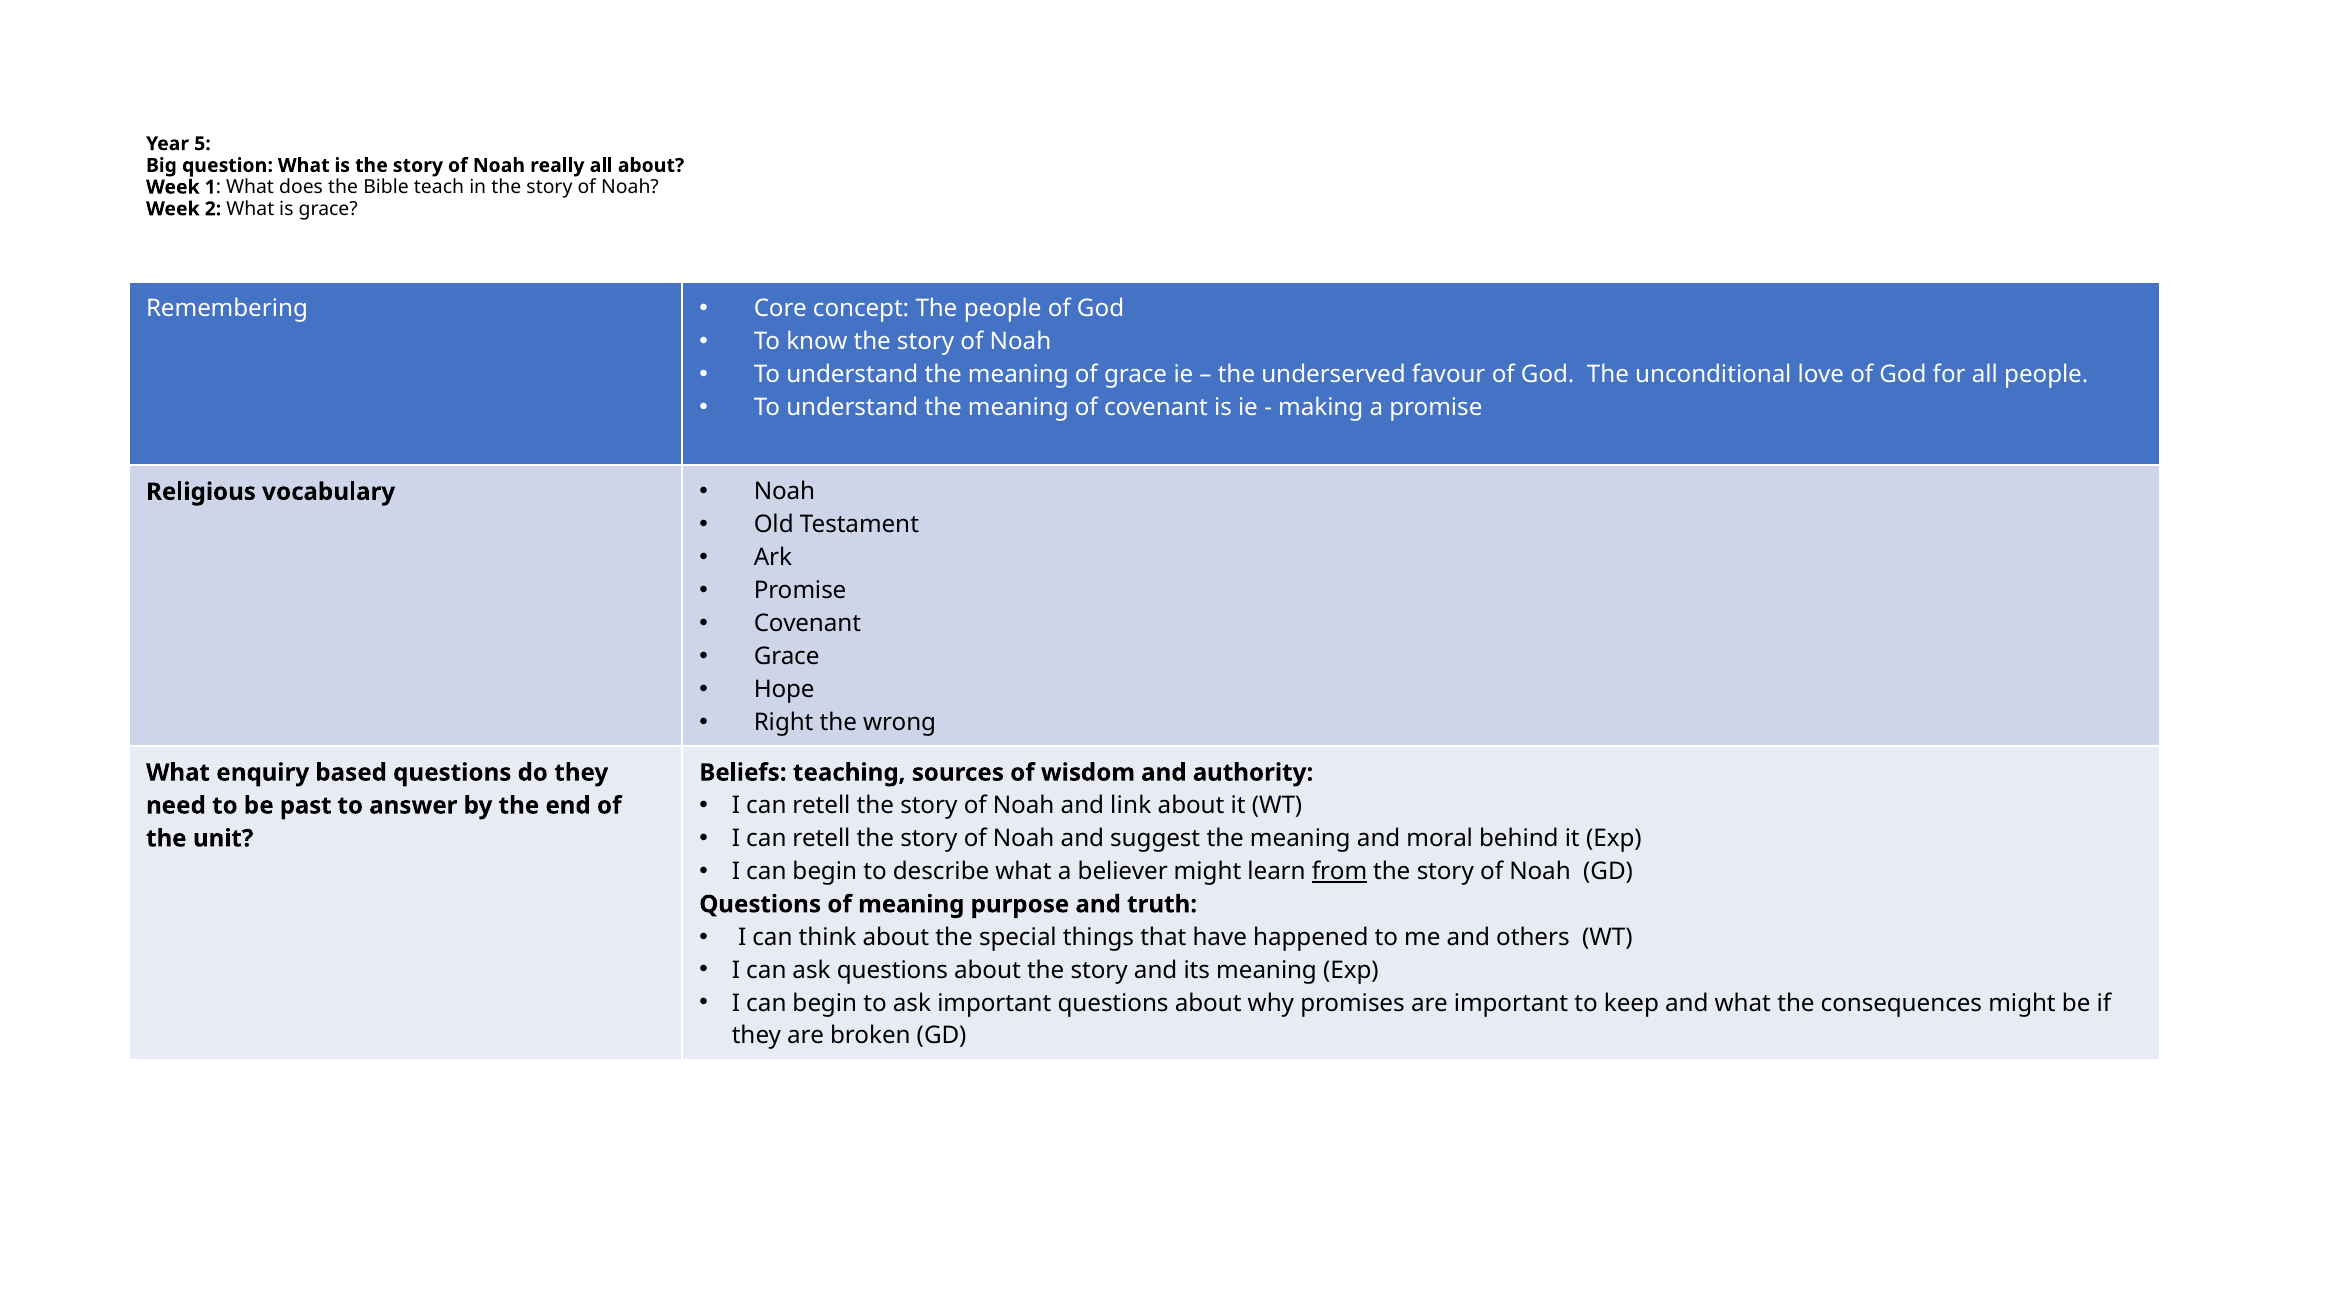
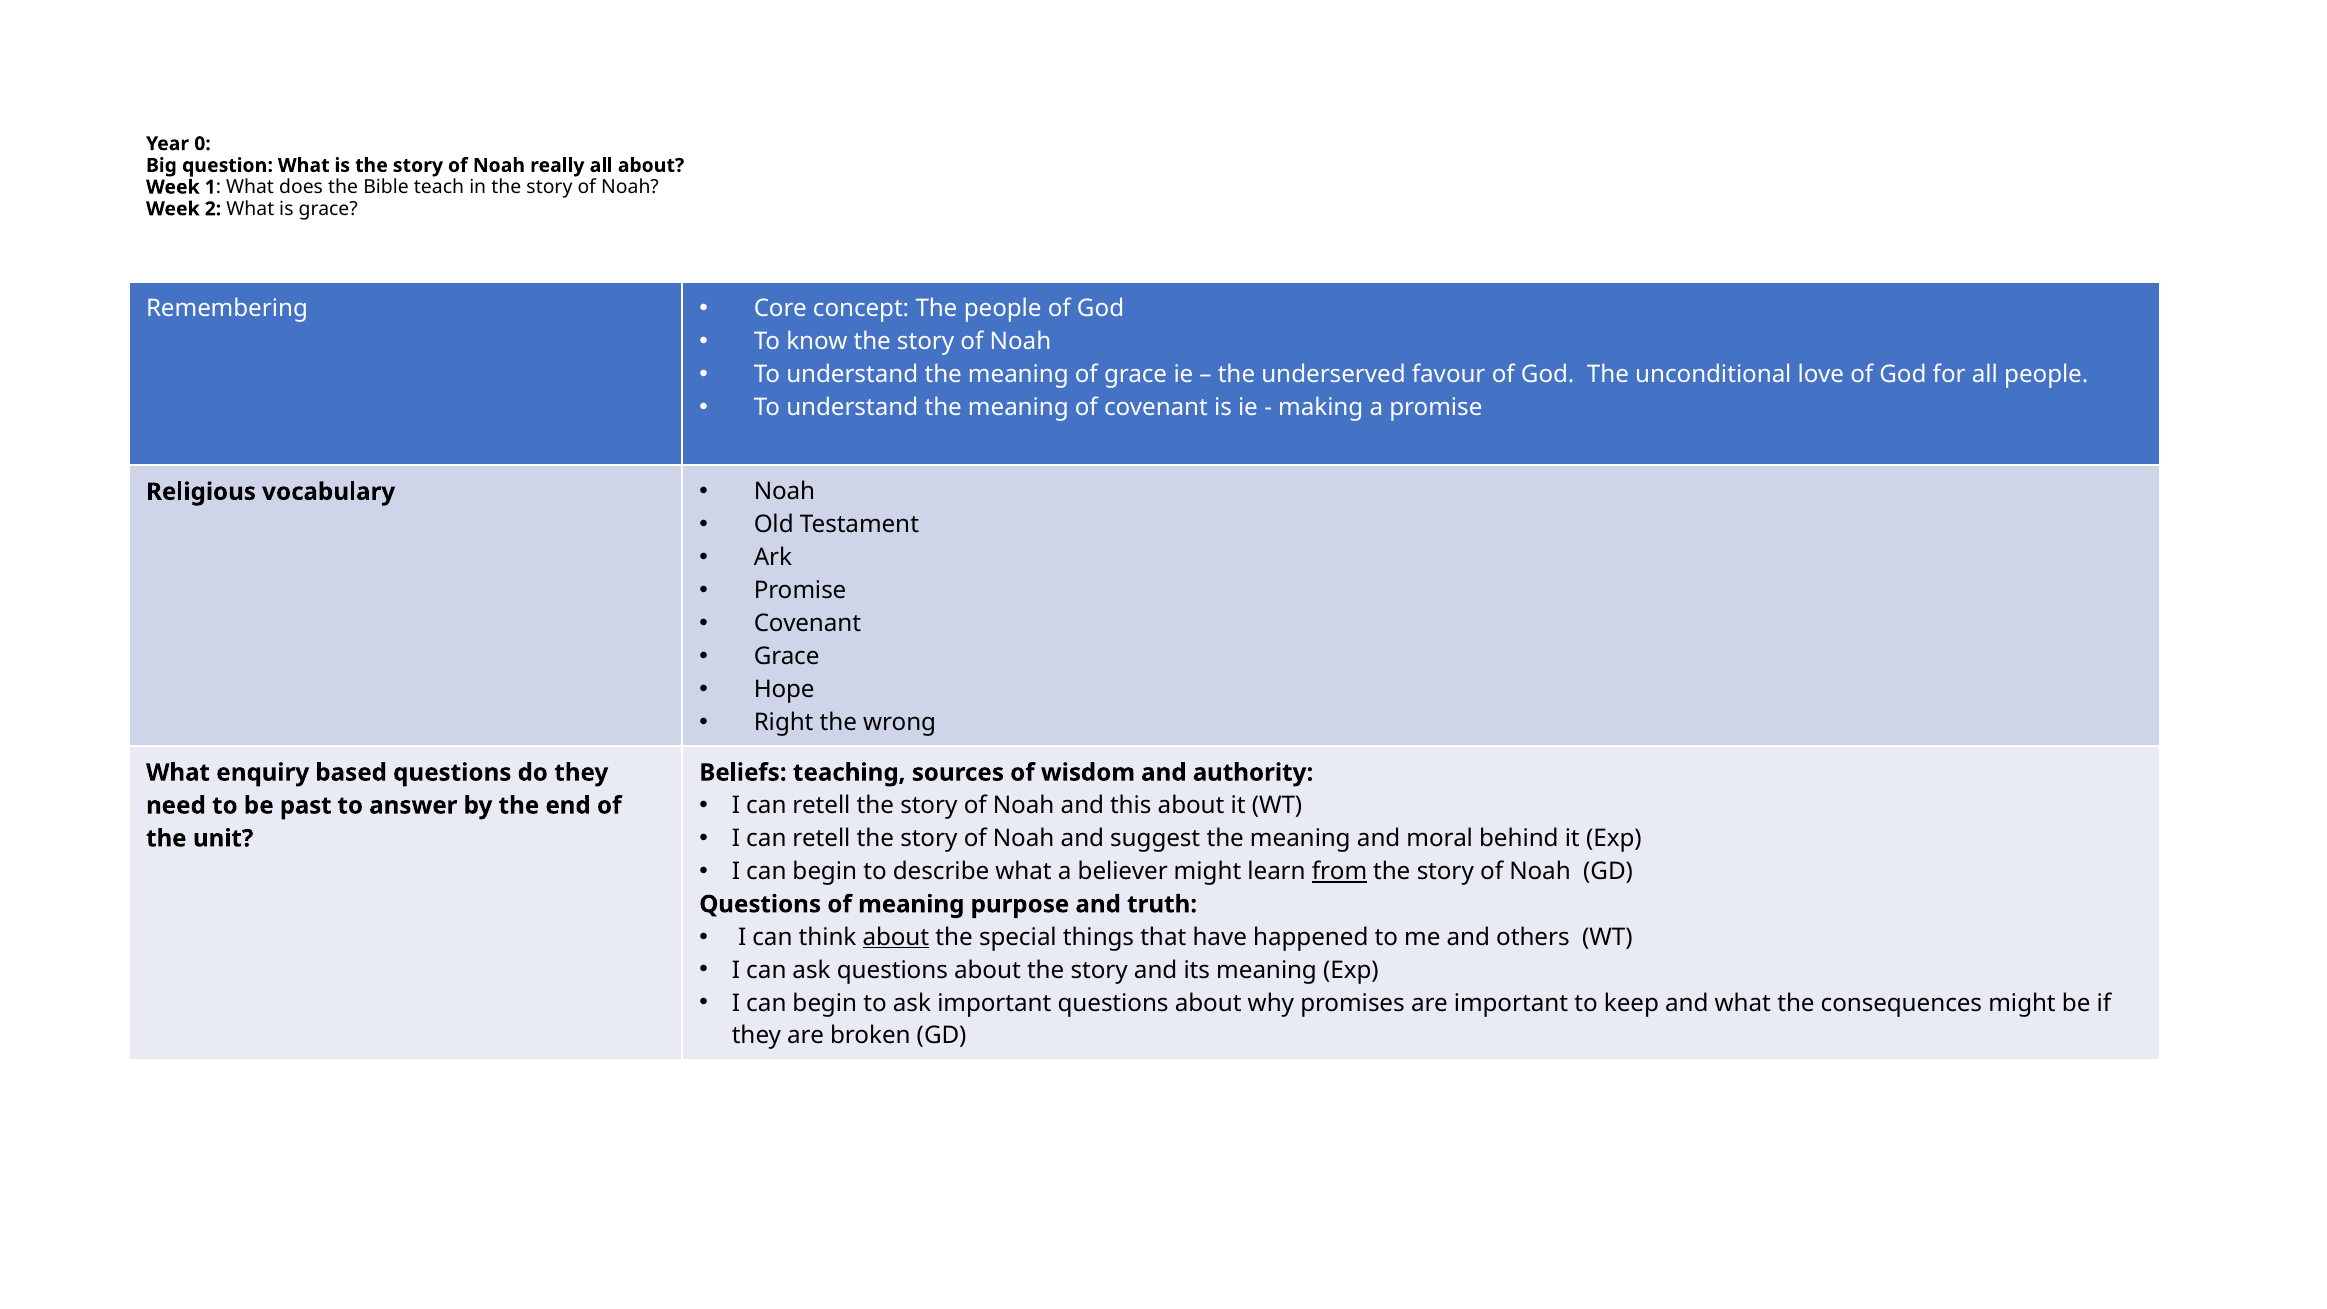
5: 5 -> 0 (203, 144)
link: link -> this (1131, 806)
about underline: none -> present (896, 937)
